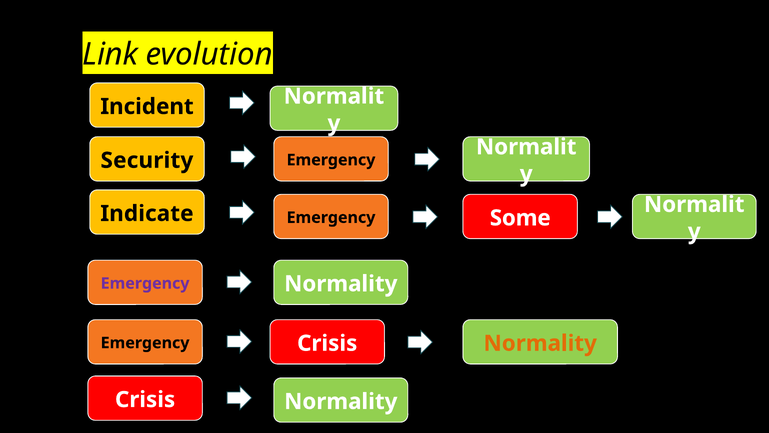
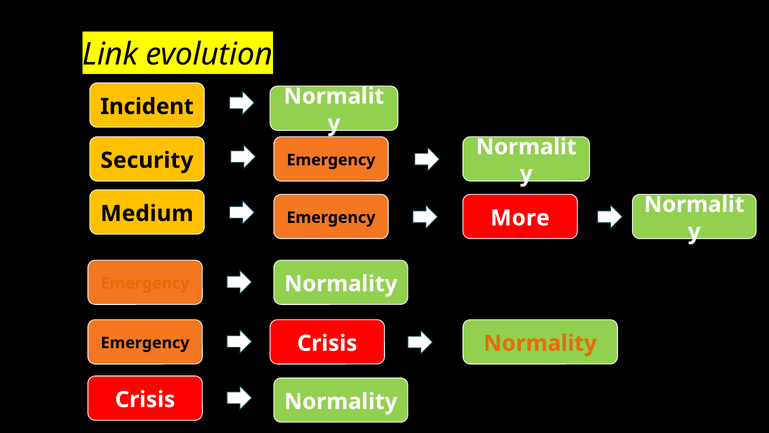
Indicate: Indicate -> Medium (147, 213)
Some: Some -> More (520, 218)
Emergency colour: purple -> orange (145, 283)
